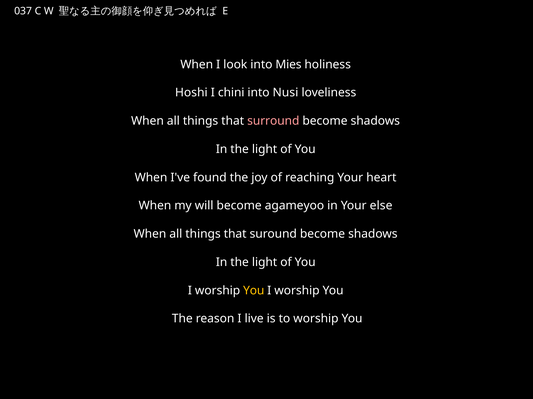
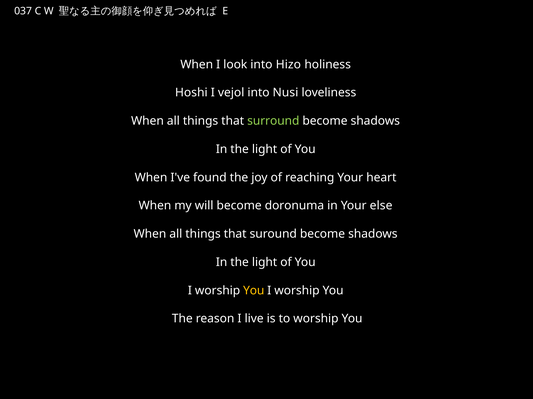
Mies: Mies -> Hizo (288, 65)
chini: chini -> vejol (231, 93)
surround colour: pink -> light green (273, 121)
agameyoo: agameyoo -> doronuma (294, 206)
